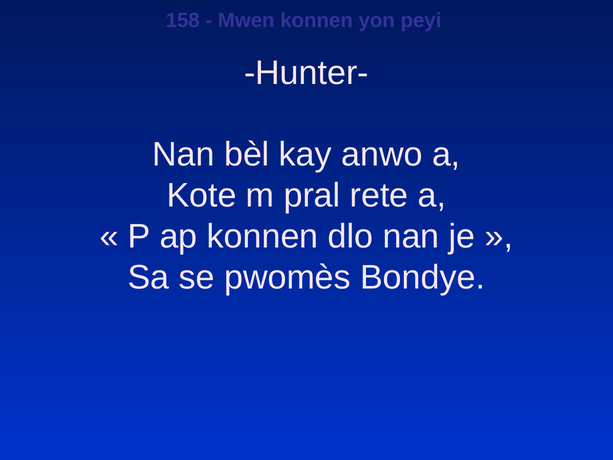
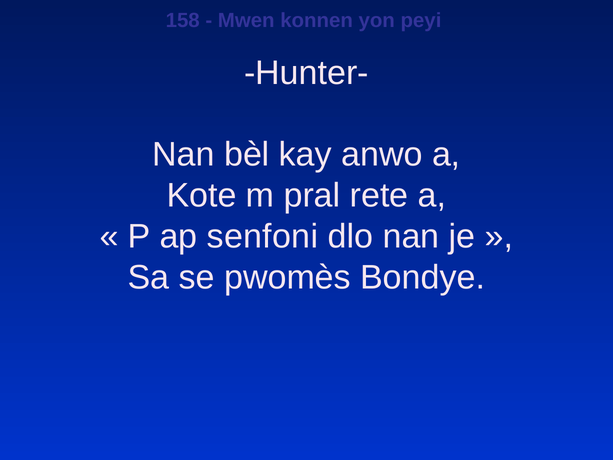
ap konnen: konnen -> senfoni (262, 236)
